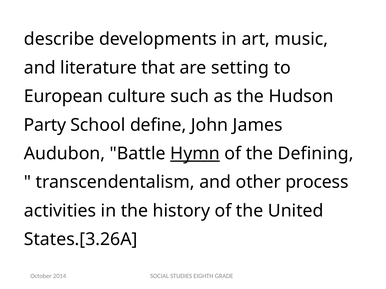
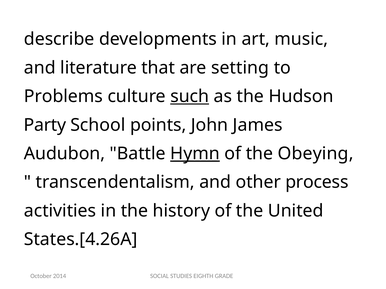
European: European -> Problems (63, 97)
such underline: none -> present (190, 97)
define: define -> points (158, 125)
Defining: Defining -> Obeying (316, 154)
States.[3.26A: States.[3.26A -> States.[4.26A (81, 240)
